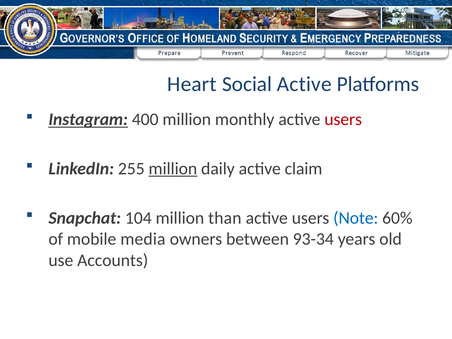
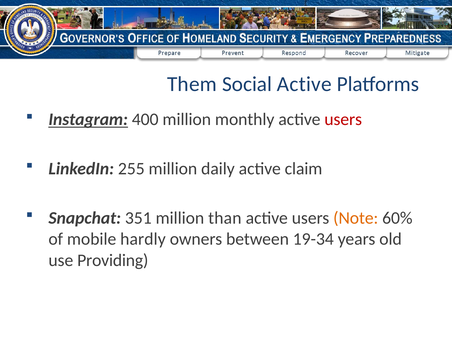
Heart: Heart -> Them (192, 84)
million underline: present -> none (173, 169)
104: 104 -> 351 (138, 218)
Note colour: blue -> orange (356, 218)
media: media -> hardly (143, 239)
93-34: 93-34 -> 19-34 (313, 239)
Accounts: Accounts -> Providing (113, 260)
